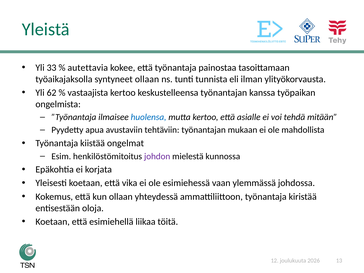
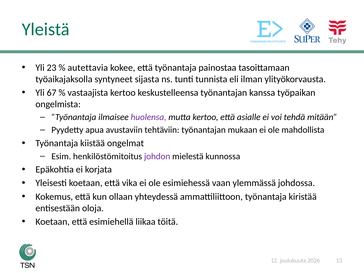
33: 33 -> 23 (52, 68)
syntyneet ollaan: ollaan -> sijasta (147, 79)
62: 62 -> 67 (52, 93)
huolensa colour: blue -> purple (149, 117)
